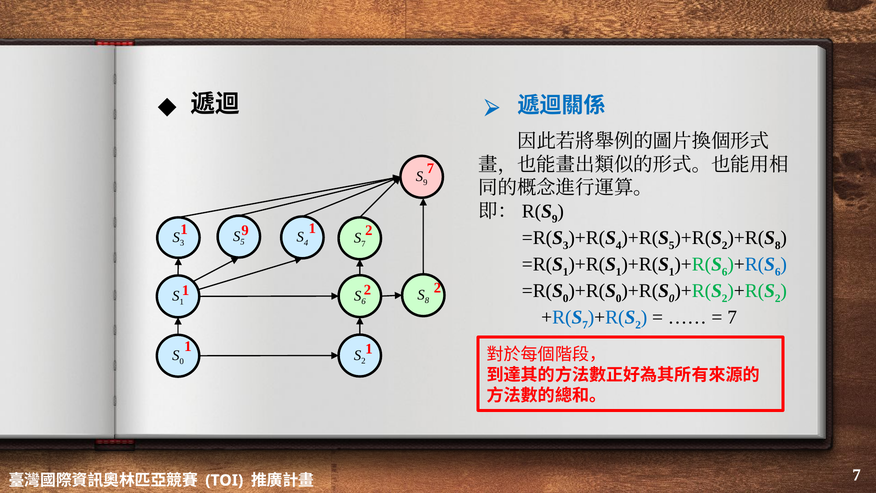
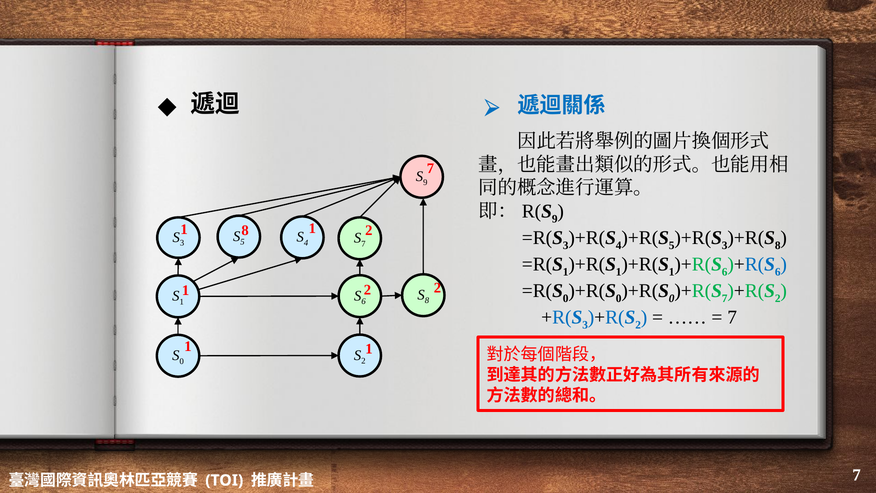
1 9: 9 -> 8 (245, 230)
2: 2 -> 3 (725, 245)
2: 2 -> 7 (725, 298)
7: 7 -> 3 (585, 325)
